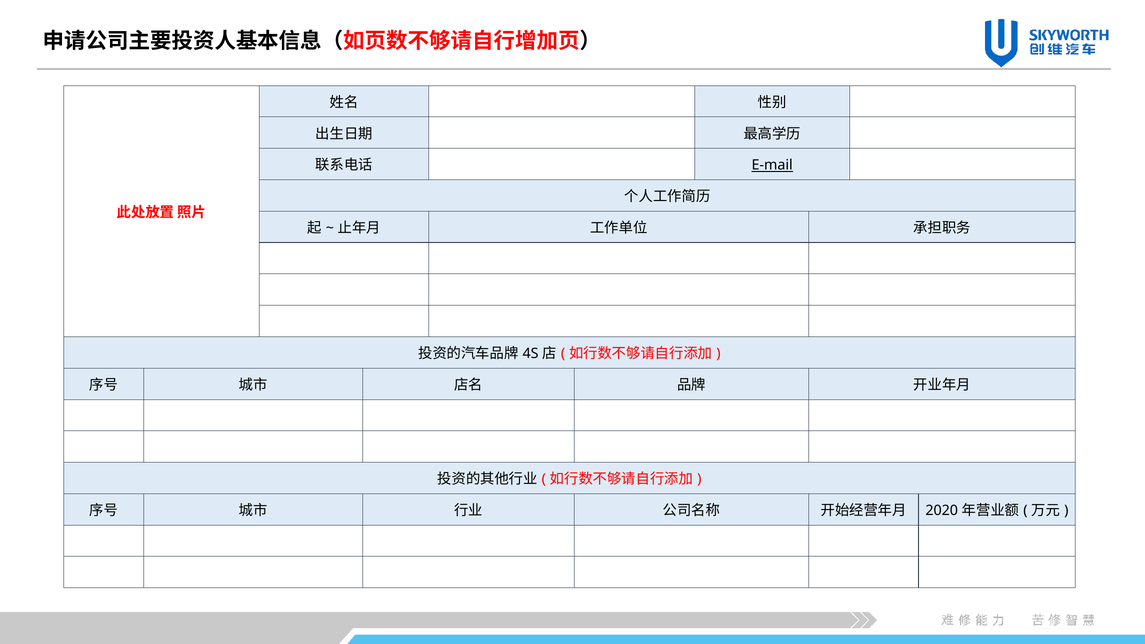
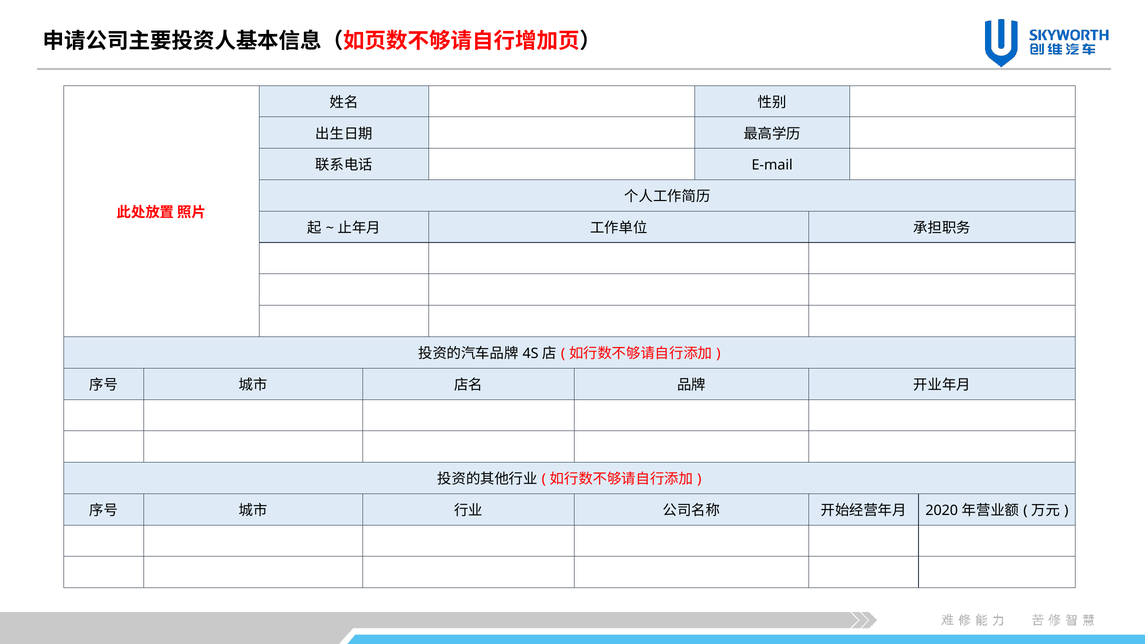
E-mail underline: present -> none (772, 165)
